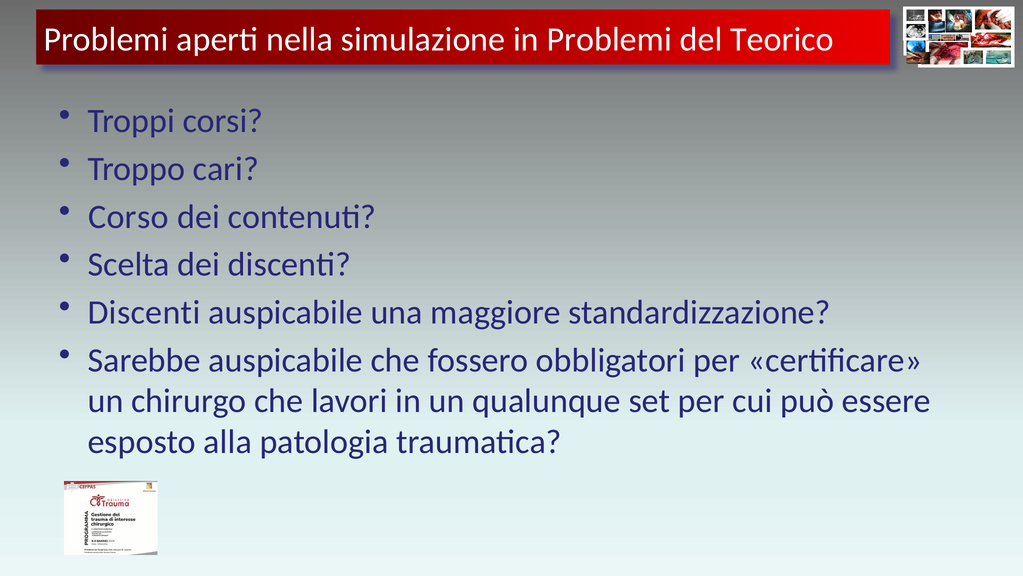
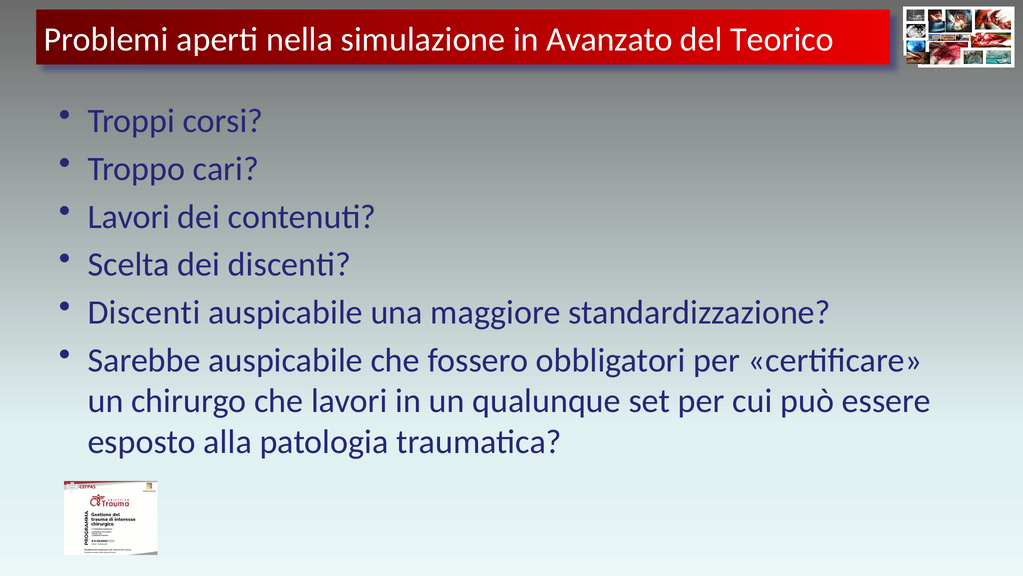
in Problemi: Problemi -> Avanzato (610, 39)
Corso: Corso -> Lavori (129, 217)
